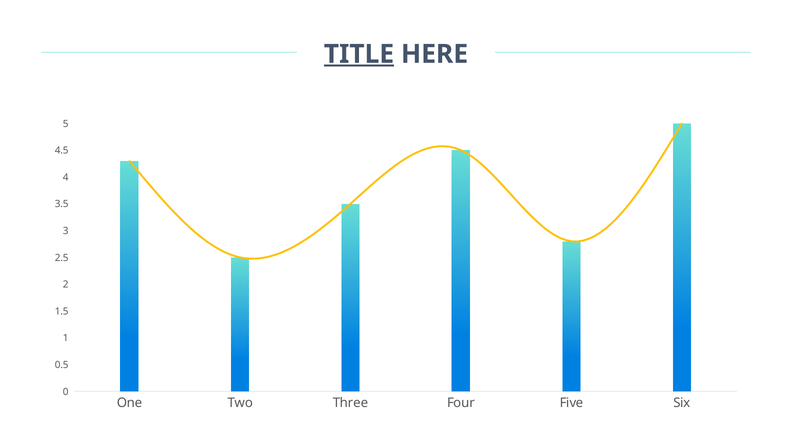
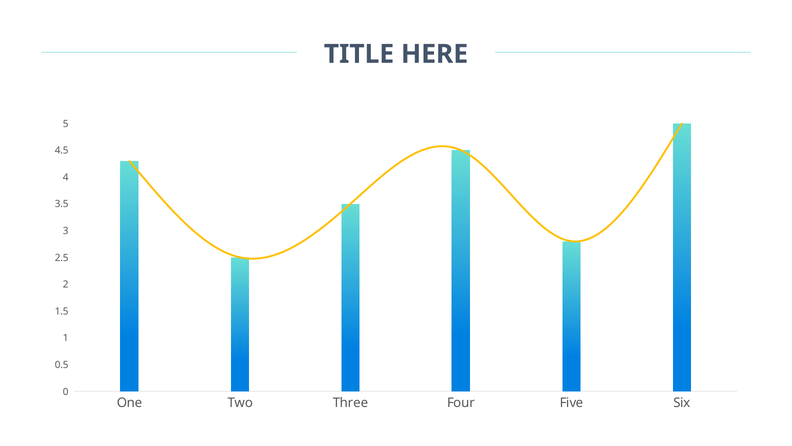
TITLE underline: present -> none (359, 54)
